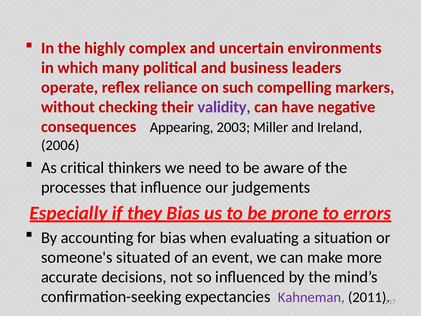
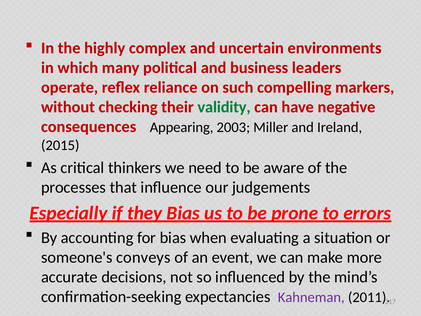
validity colour: purple -> green (224, 107)
2006: 2006 -> 2015 (60, 145)
situated: situated -> conveys (143, 257)
